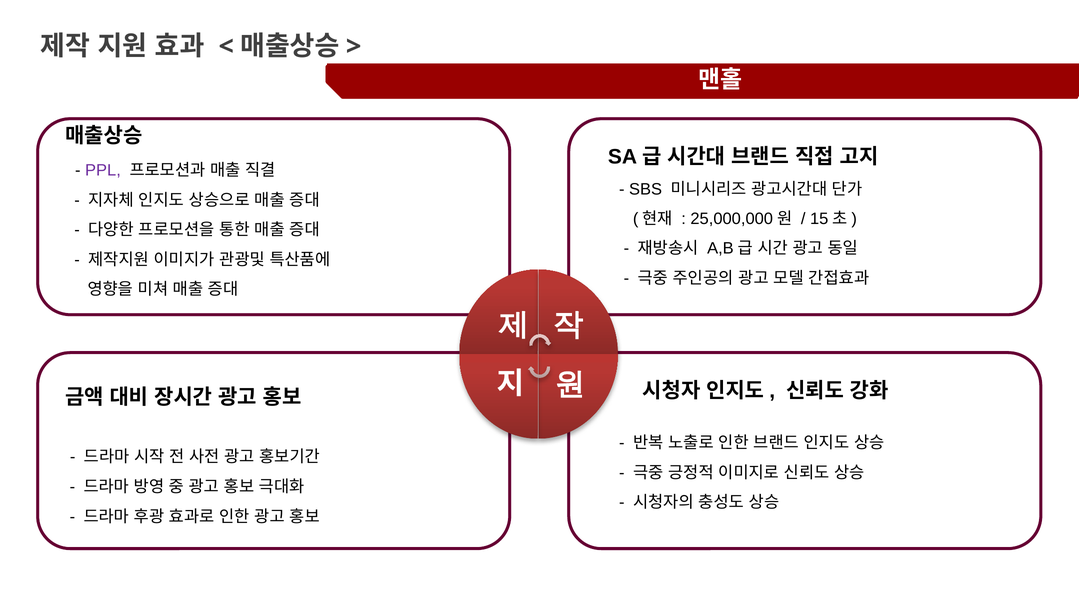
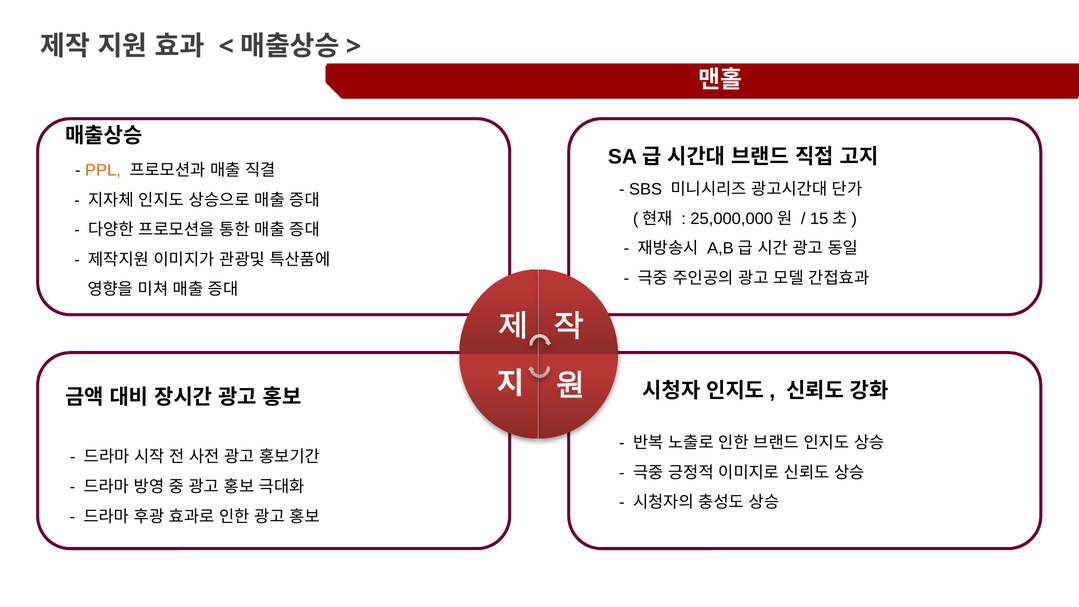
PPL colour: purple -> orange (103, 170)
